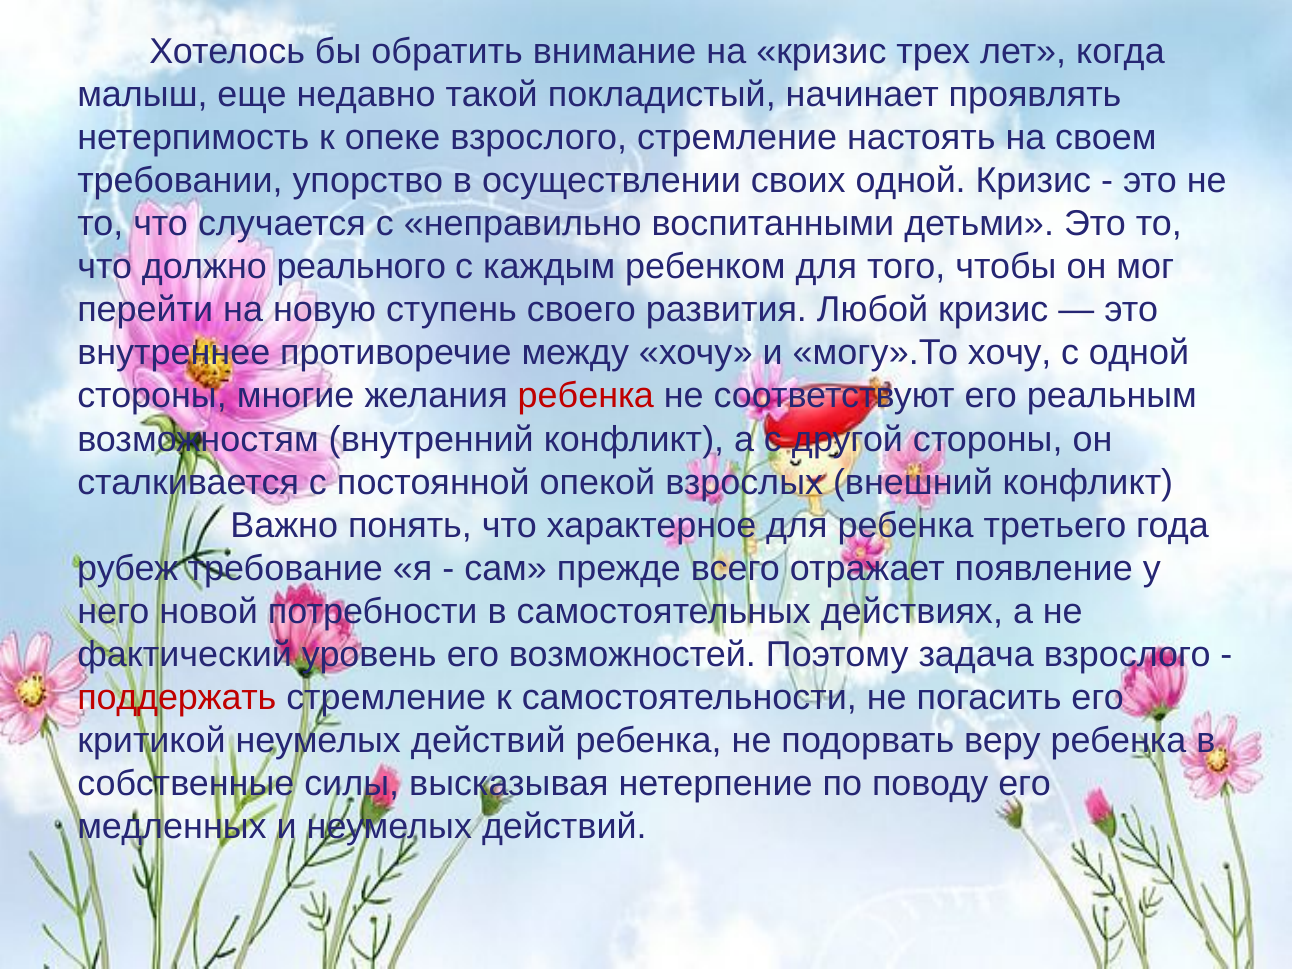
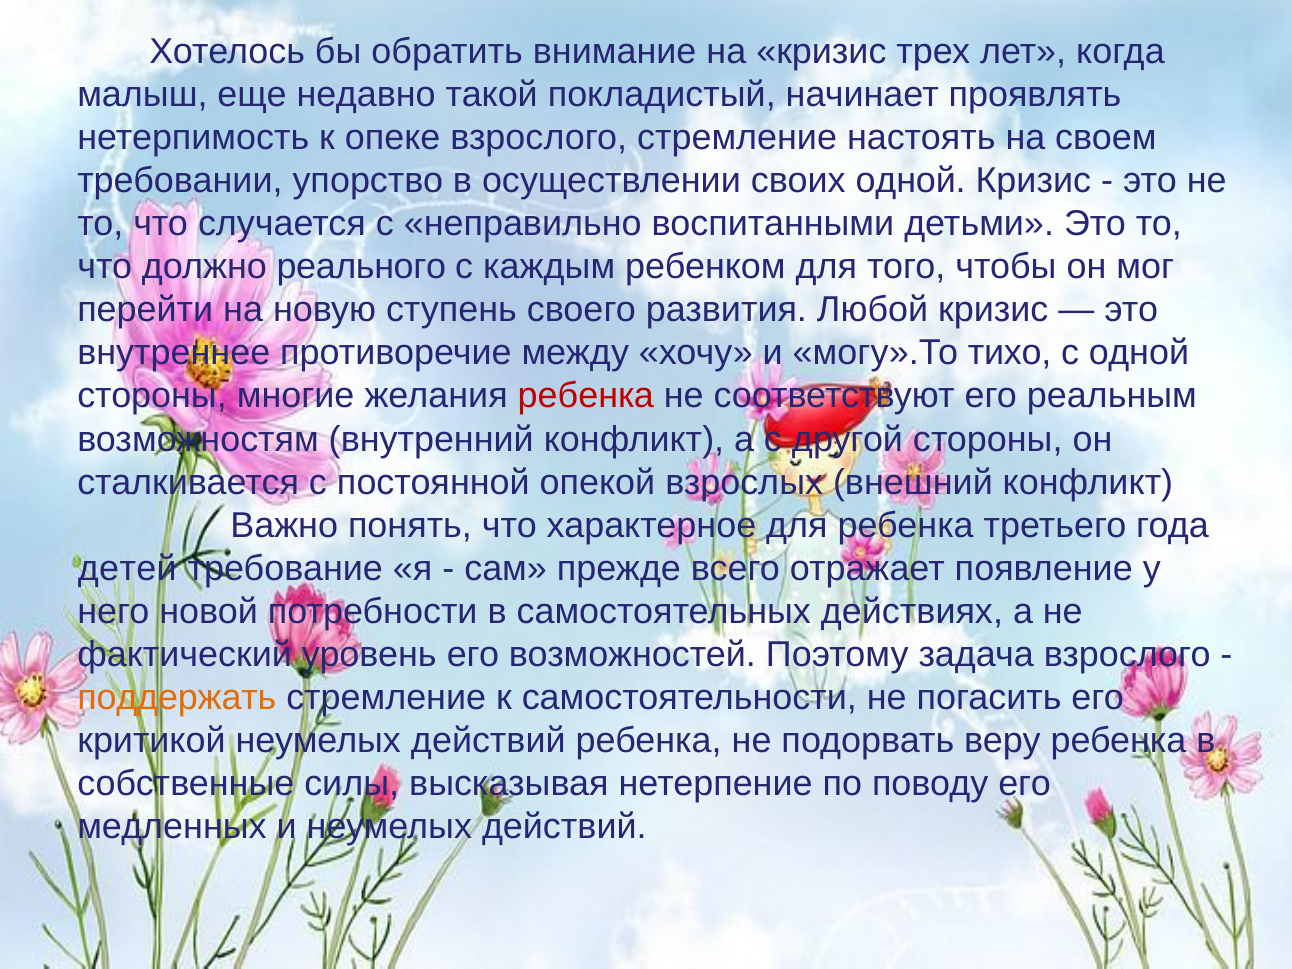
могу».То хочу: хочу -> тихо (1010, 353)
рубеж: рубеж -> детей (127, 568)
поддержать colour: red -> orange (177, 698)
